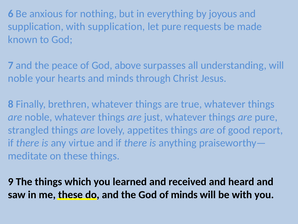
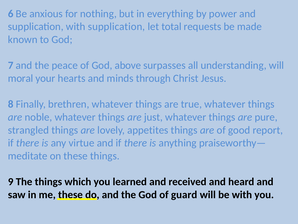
joyous: joyous -> power (223, 14)
let pure: pure -> total (171, 27)
noble: noble -> moral (21, 78)
of minds: minds -> guard (184, 194)
